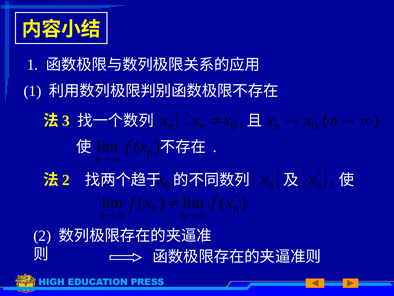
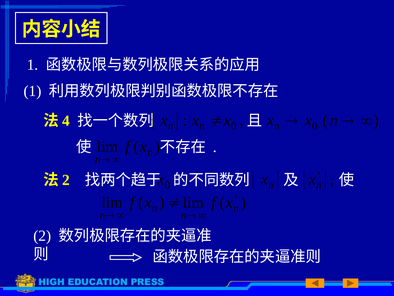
3: 3 -> 4 (66, 121)
